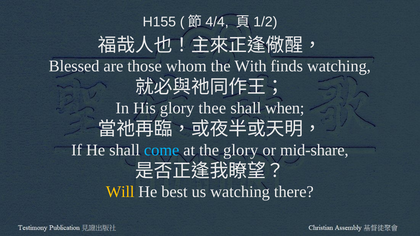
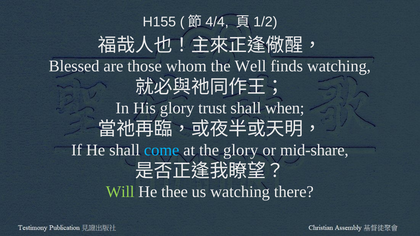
With: With -> Well (250, 66)
thee: thee -> trust (212, 108)
Will colour: yellow -> light green (120, 192)
best: best -> thee (175, 192)
